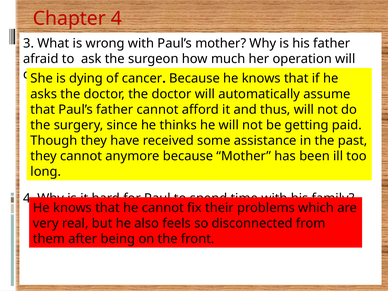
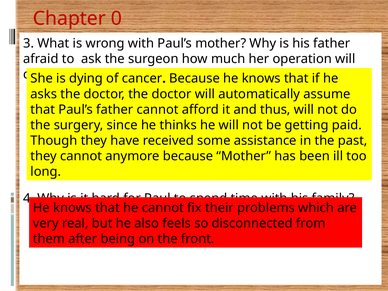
Chapter 4: 4 -> 0 (116, 19)
